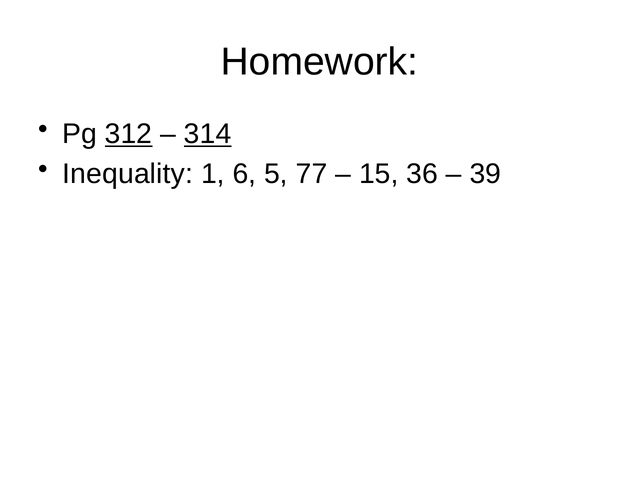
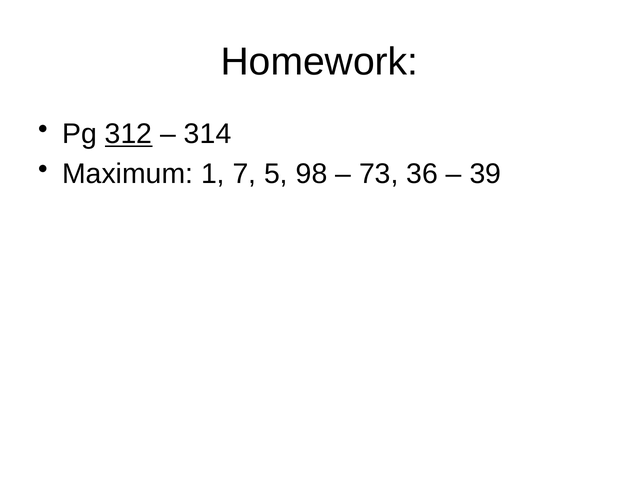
314 underline: present -> none (208, 134)
Inequality: Inequality -> Maximum (128, 174)
6: 6 -> 7 (244, 174)
77: 77 -> 98 (312, 174)
15: 15 -> 73 (379, 174)
